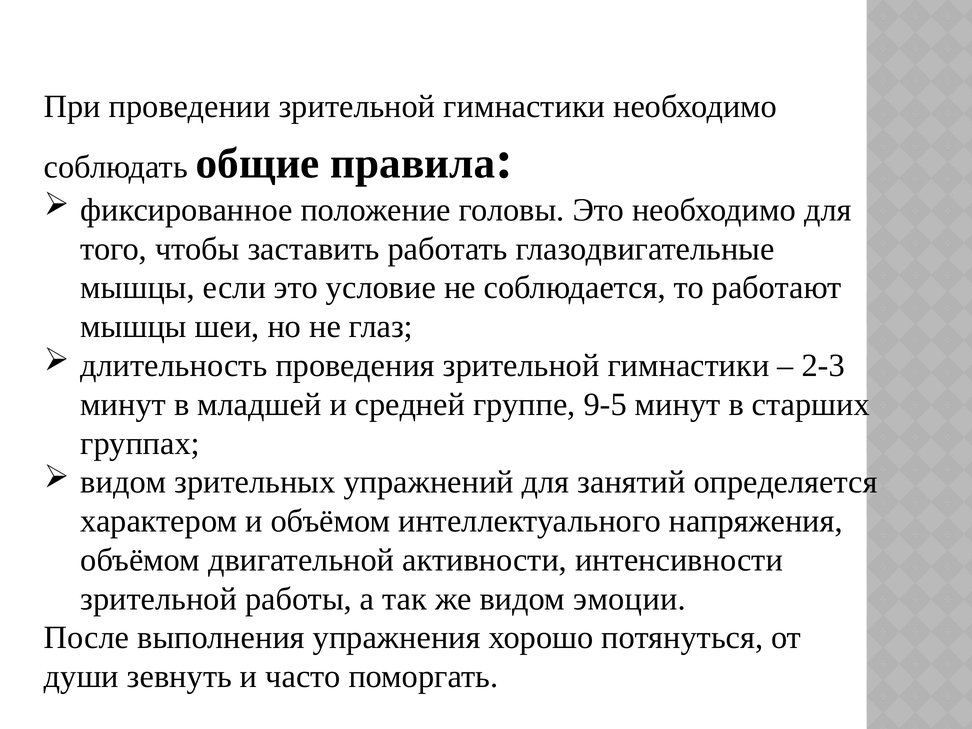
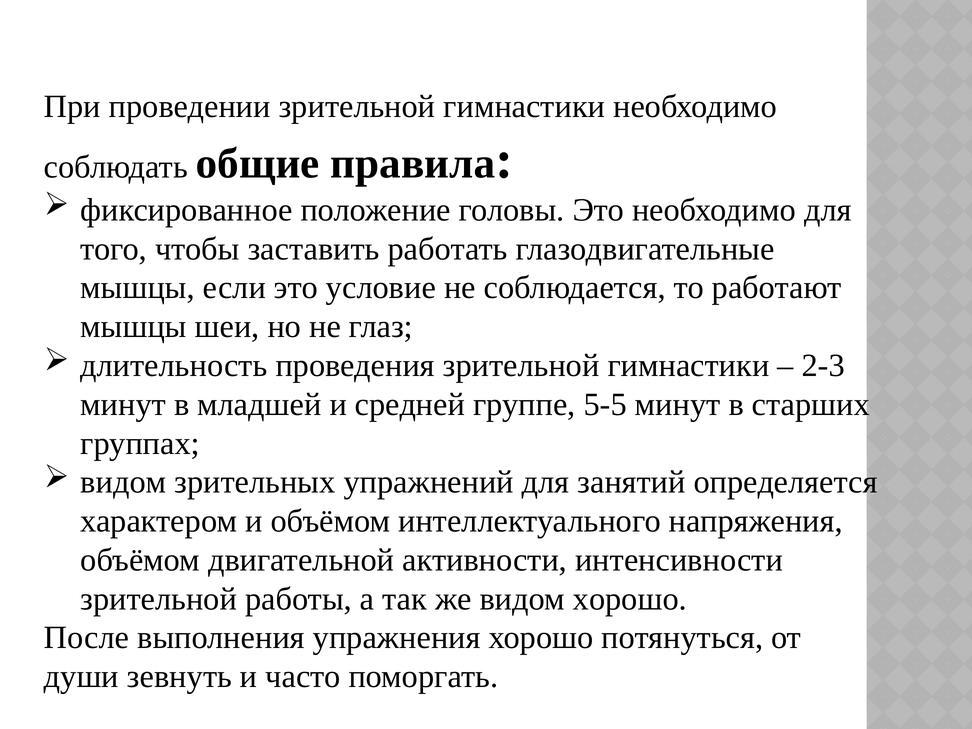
9-5: 9-5 -> 5-5 (605, 404)
видом эмоции: эмоции -> хорошо (630, 599)
